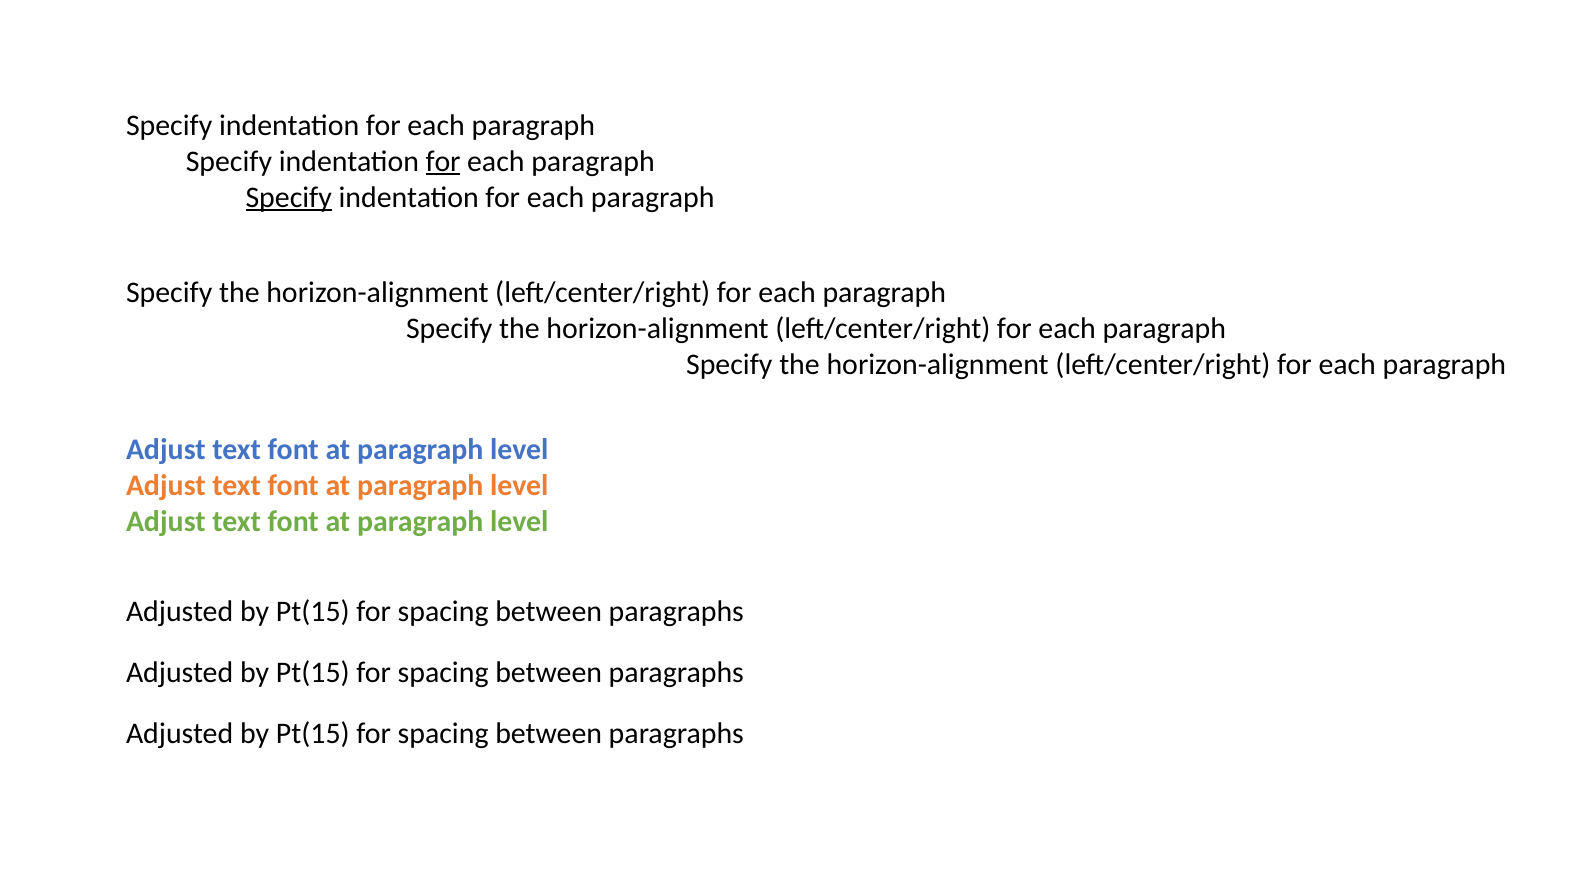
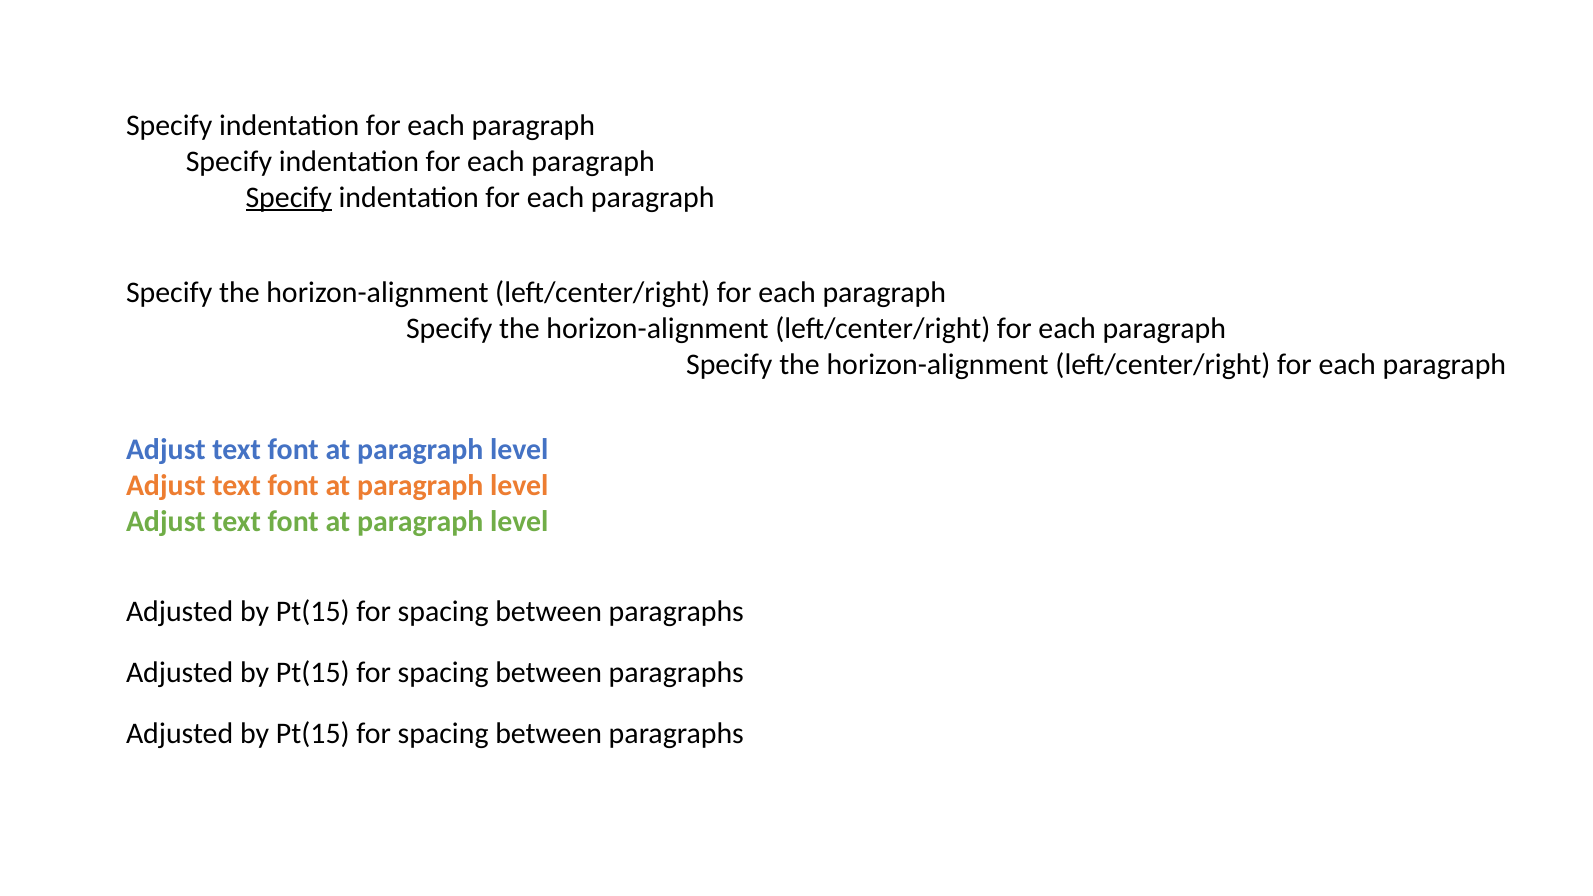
for underline: present -> none (443, 161)
